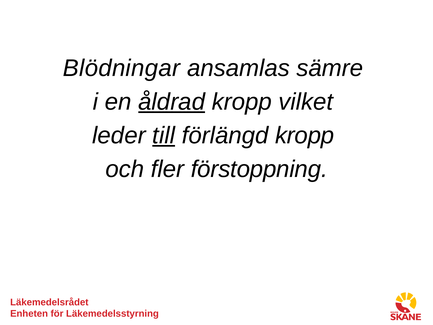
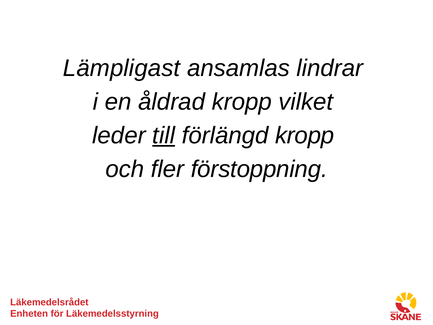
Blödningar: Blödningar -> Lämpligast (122, 68)
sämre: sämre -> lindrar (330, 68)
åldrad underline: present -> none (172, 102)
